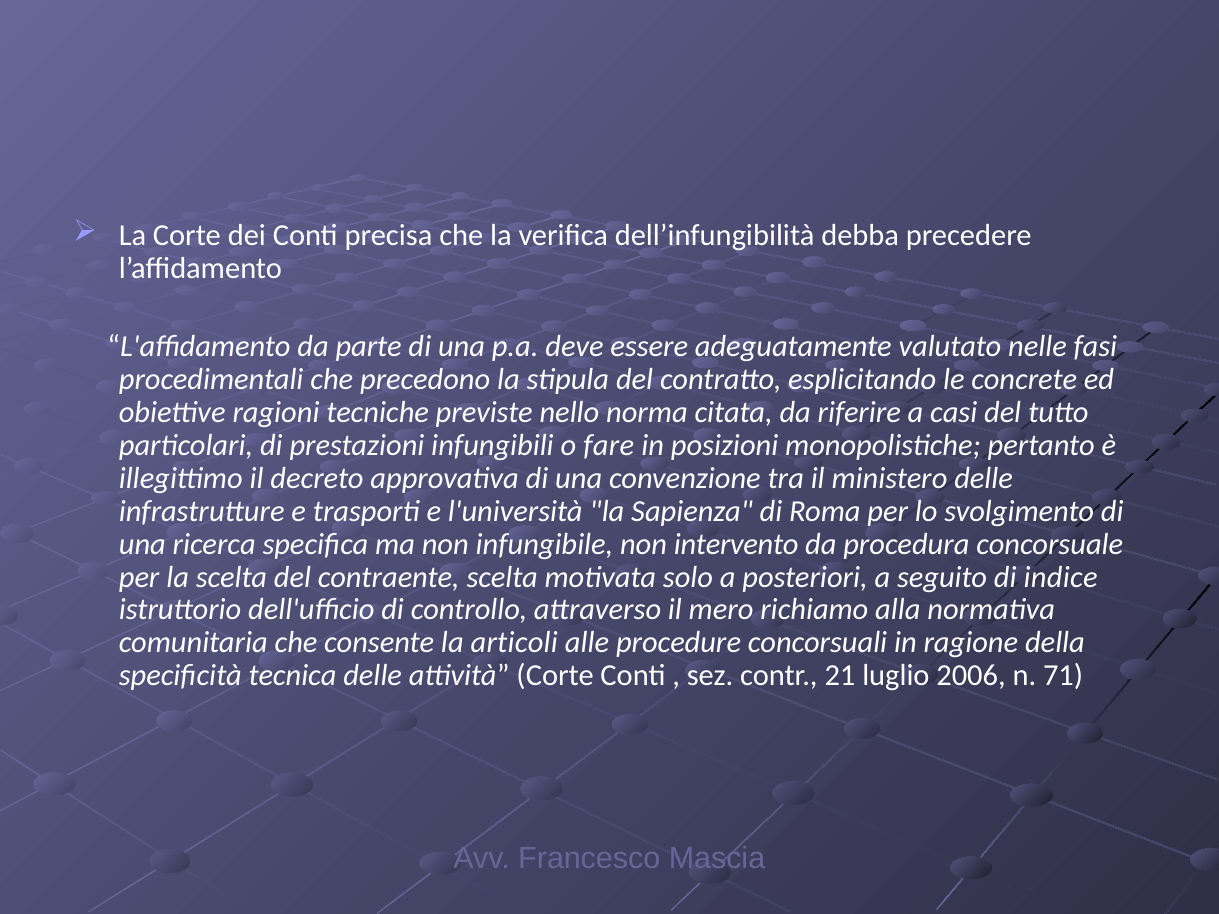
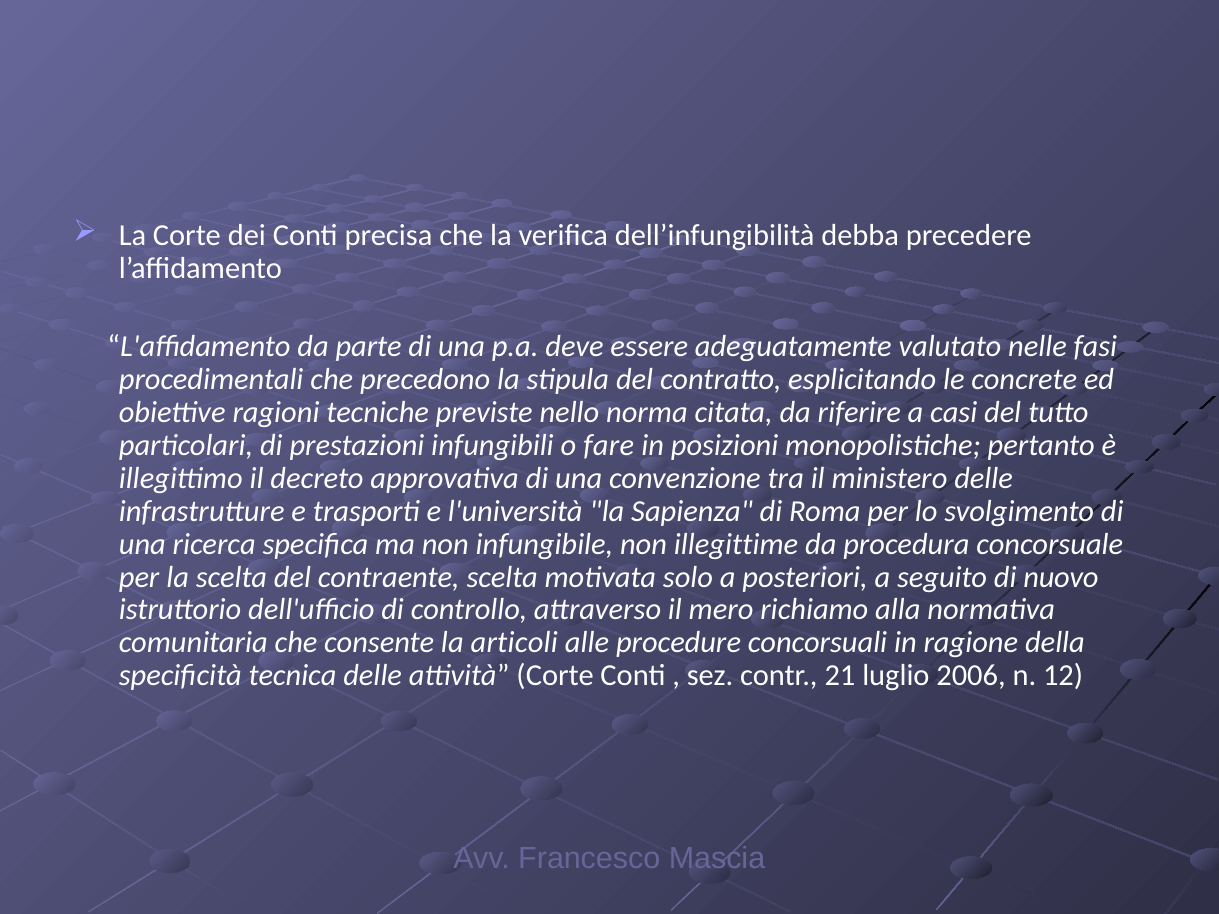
intervento: intervento -> illegittime (736, 544)
indice: indice -> nuovo (1061, 577)
71: 71 -> 12 (1063, 676)
